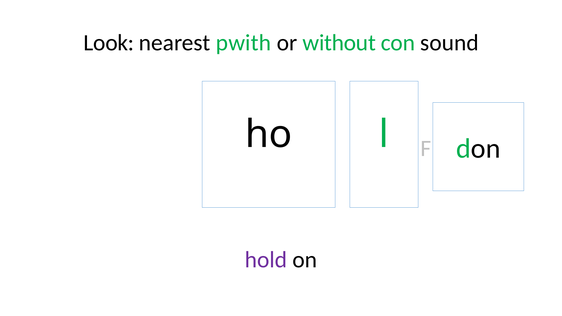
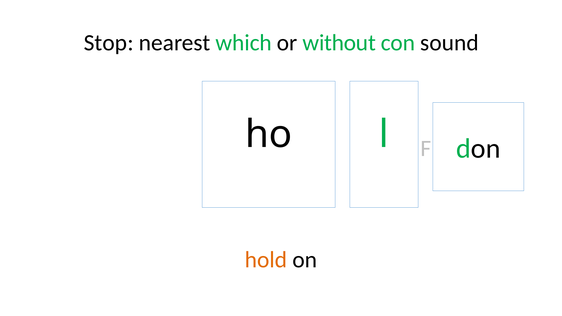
Look: Look -> Stop (109, 43)
pwith: pwith -> which (244, 43)
hold colour: purple -> orange (266, 260)
